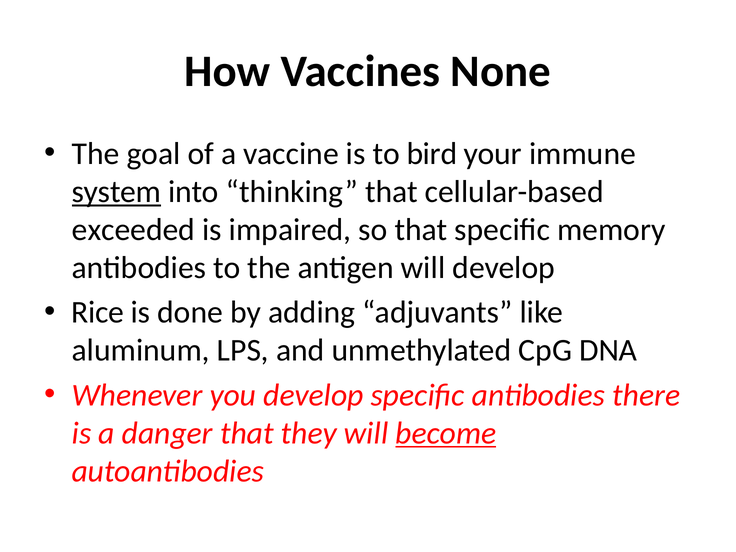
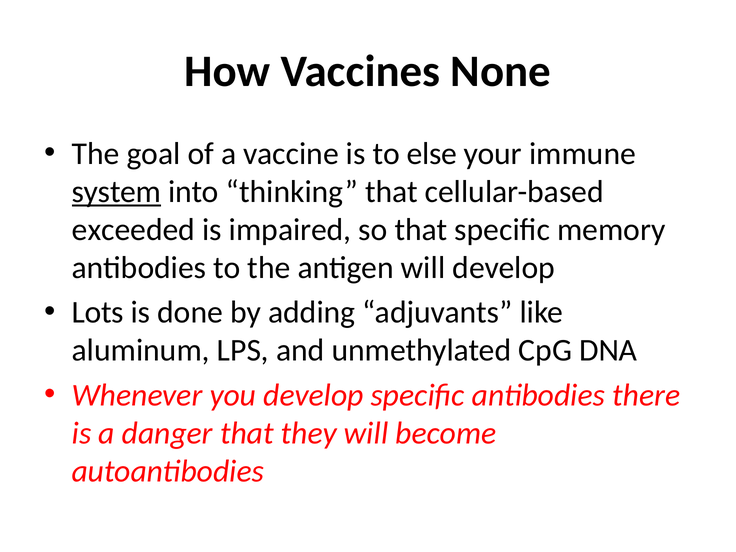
bird: bird -> else (432, 154)
Rice: Rice -> Lots (98, 312)
become underline: present -> none (446, 433)
